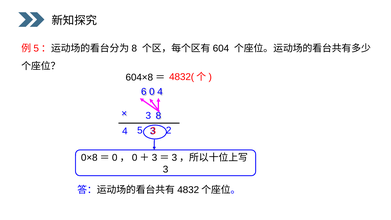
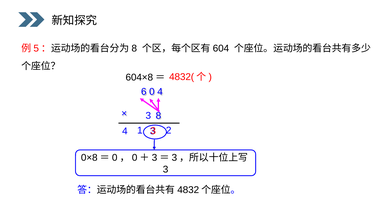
5: 5 -> 1 (140, 130)
